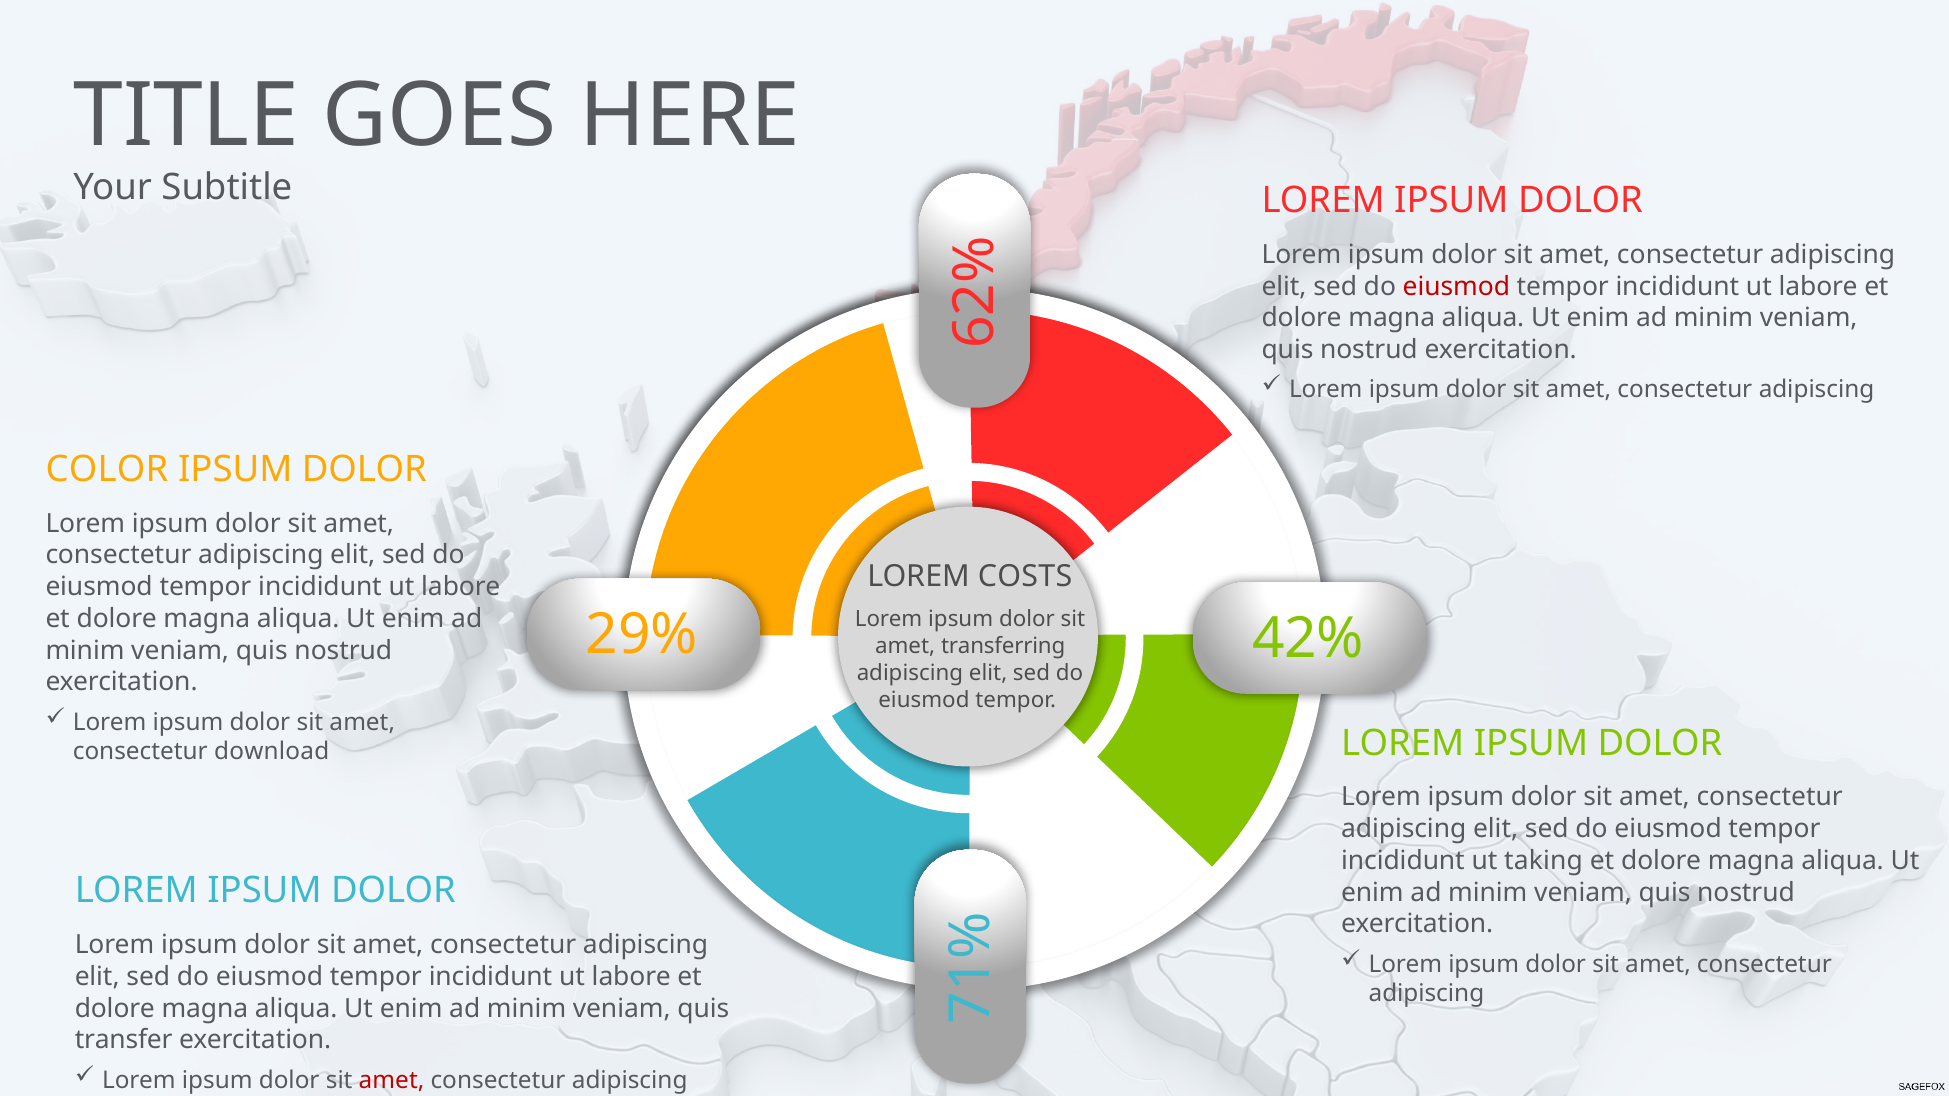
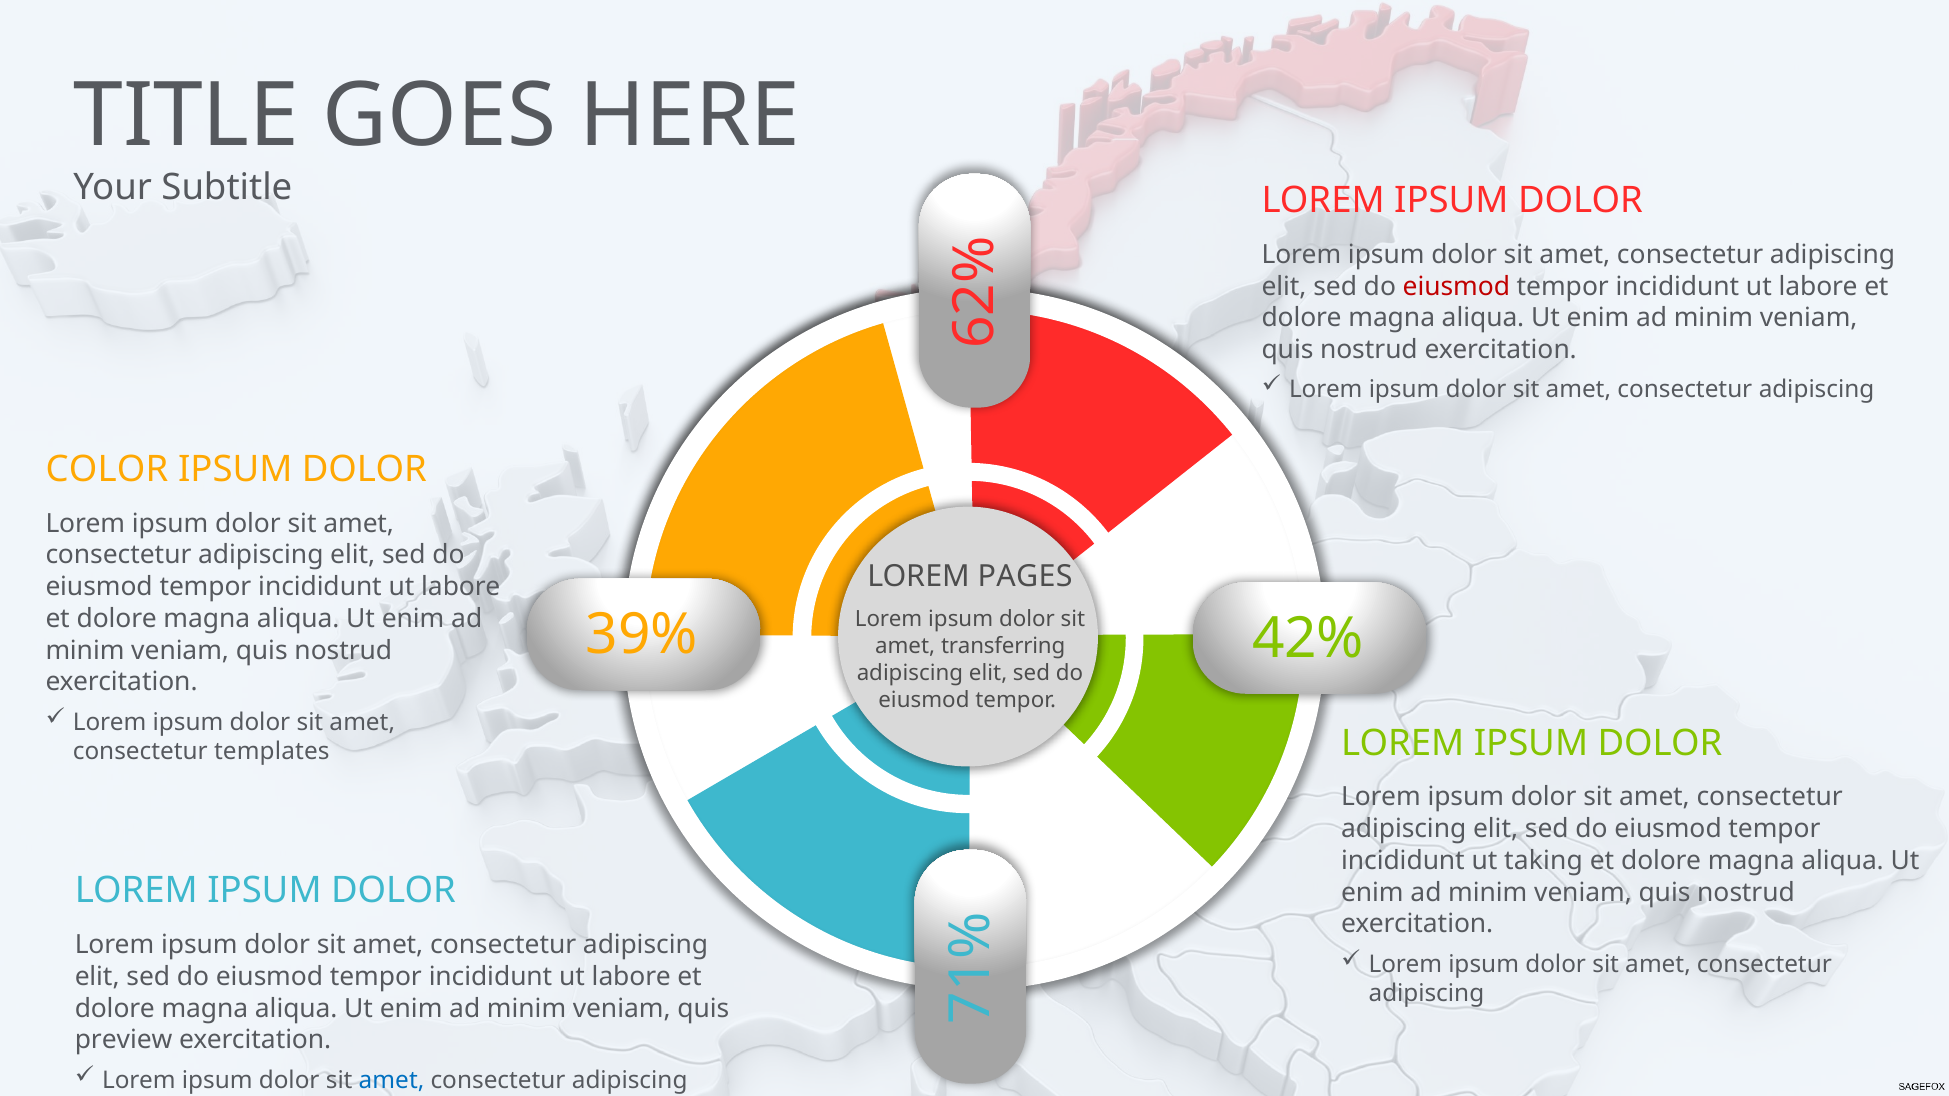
COSTS: COSTS -> PAGES (1025, 576)
29%: 29% -> 39% (642, 635)
download: download -> templates (272, 752)
transfer: transfer -> preview (124, 1040)
amet colour: red -> blue (392, 1080)
